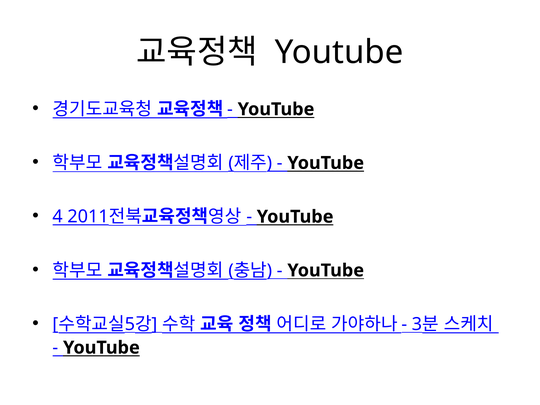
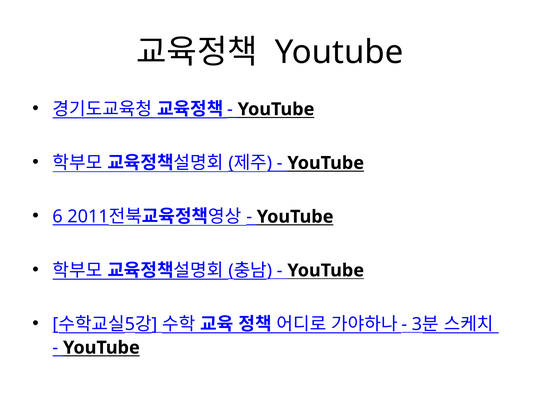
4: 4 -> 6 (58, 217)
